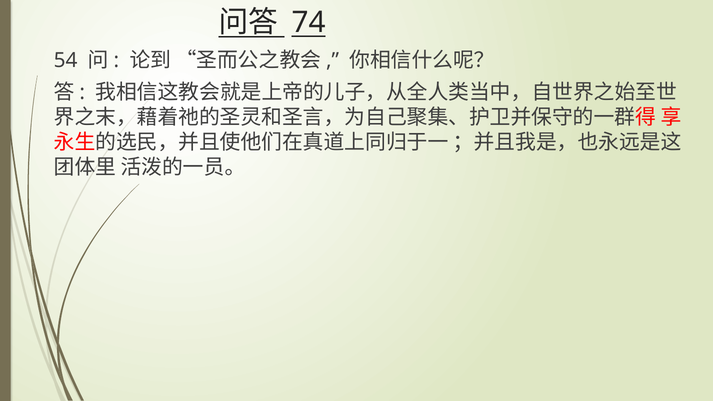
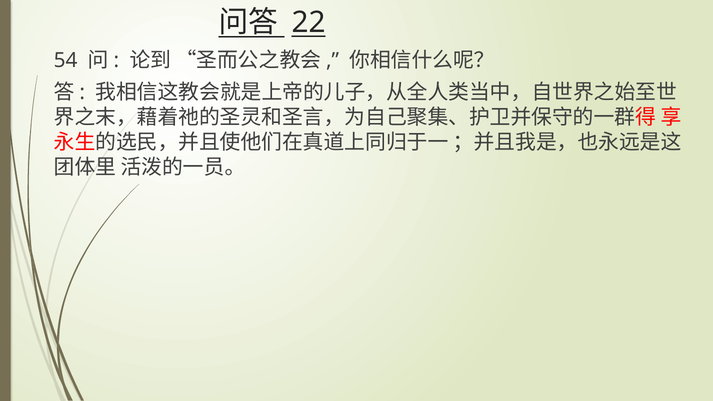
74: 74 -> 22 (309, 23)
